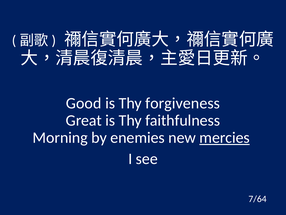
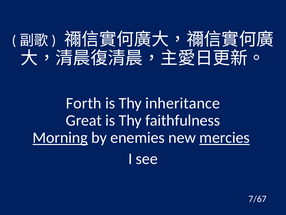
Good: Good -> Forth (84, 103)
forgiveness: forgiveness -> inheritance (183, 103)
Morning underline: none -> present (60, 137)
7/64: 7/64 -> 7/67 (257, 198)
